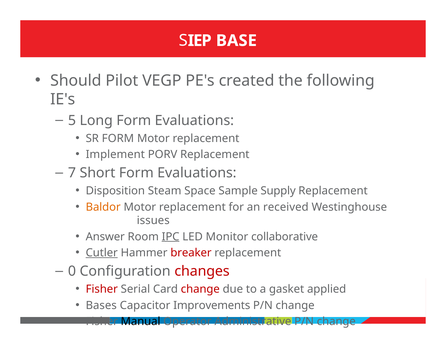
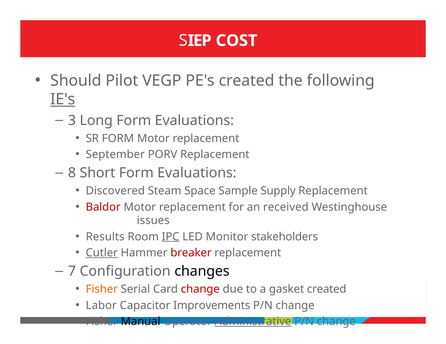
BASE: BASE -> COST (237, 41)
IE's underline: none -> present (63, 100)
5: 5 -> 3 (72, 121)
Implement: Implement -> September (115, 155)
7: 7 -> 8 (72, 173)
Disposition: Disposition -> Discovered (115, 191)
Baldor colour: orange -> red (103, 207)
Answer: Answer -> Results (105, 237)
collaborative: collaborative -> stakeholders (285, 237)
0: 0 -> 7 (72, 272)
changes colour: red -> black (202, 272)
Fisher colour: red -> orange (102, 290)
gasket applied: applied -> created (327, 290)
Bases: Bases -> Labor (101, 306)
Administrative underline: none -> present (253, 322)
